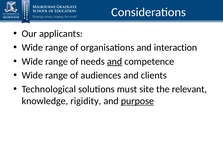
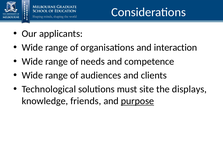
and underline: present -> none (115, 62)
relevant: relevant -> displays (189, 89)
rigidity: rigidity -> friends (86, 101)
